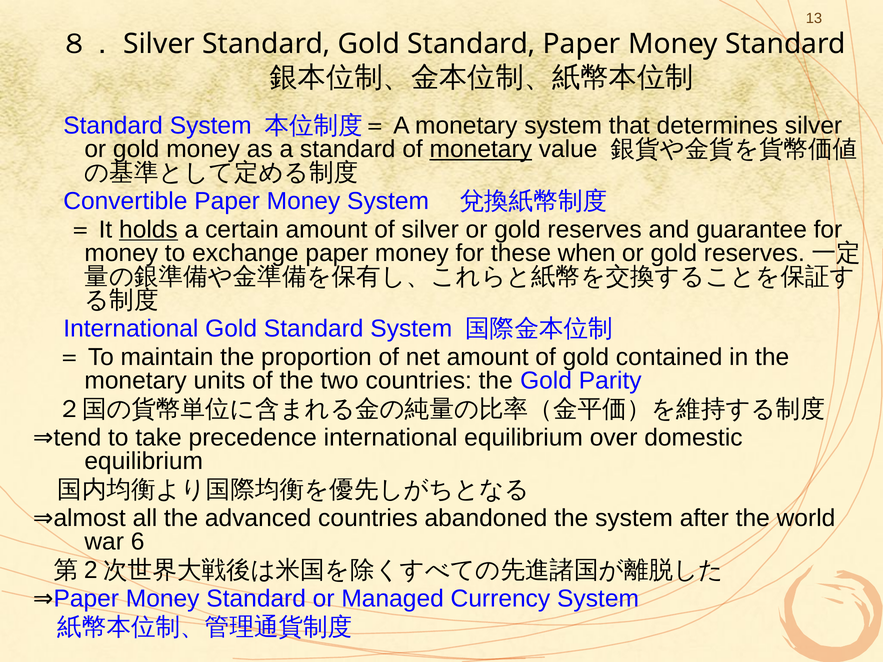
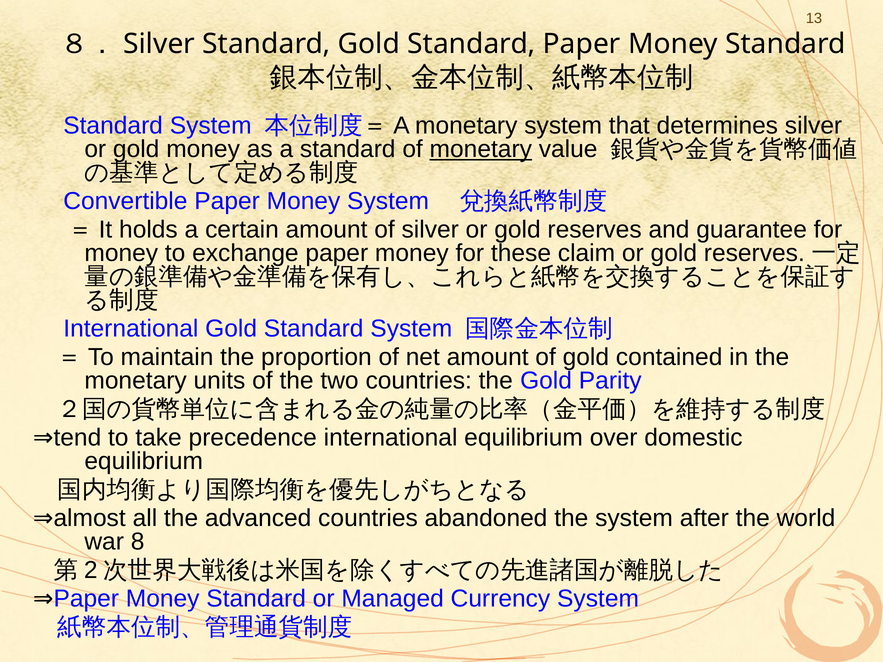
holds underline: present -> none (148, 230)
when: when -> claim (587, 253)
6: 6 -> 8 (138, 542)
